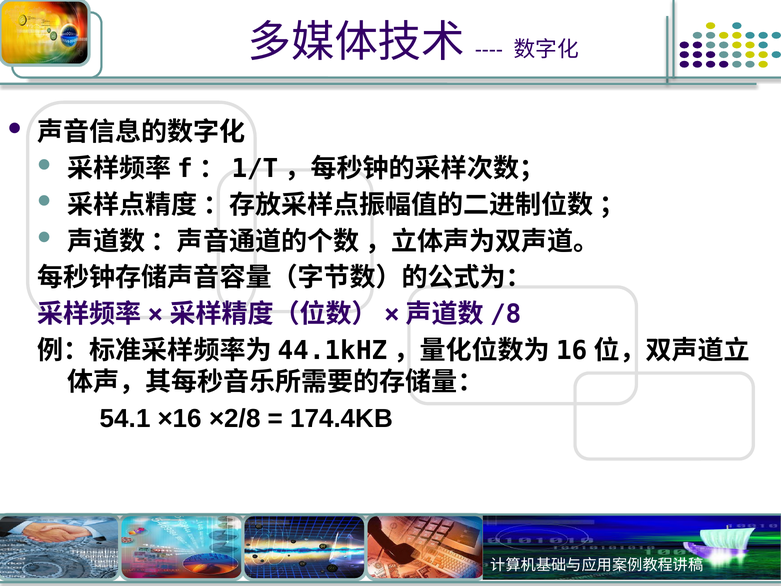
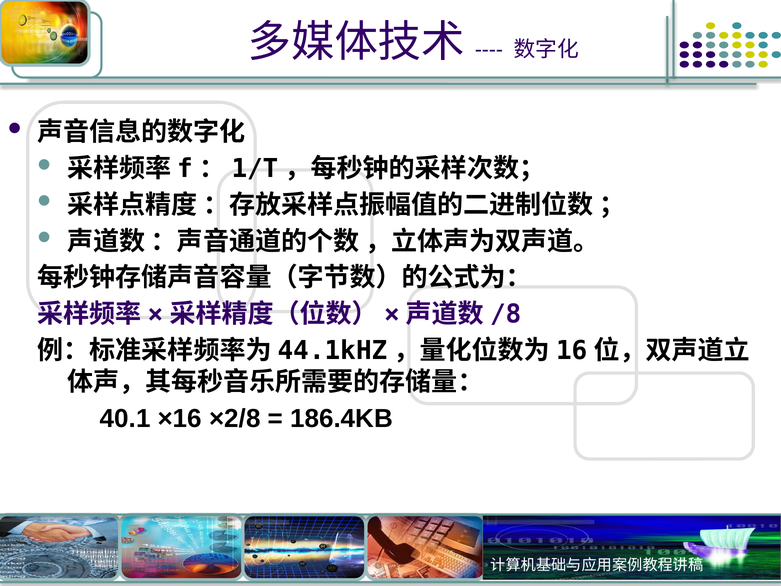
54.1: 54.1 -> 40.1 (125, 418)
174.4KB: 174.4KB -> 186.4KB (341, 418)
